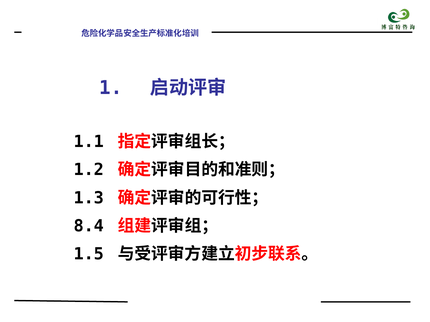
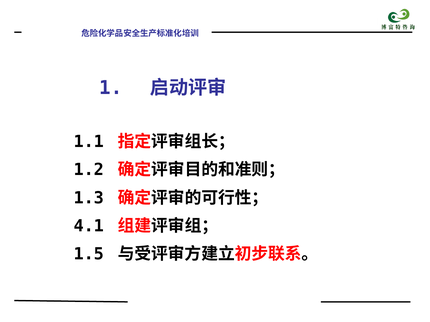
8.4: 8.4 -> 4.1 (89, 226)
